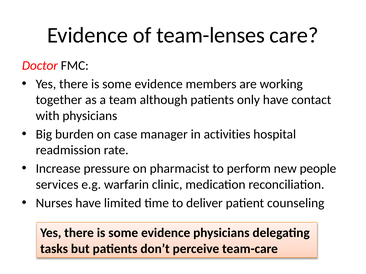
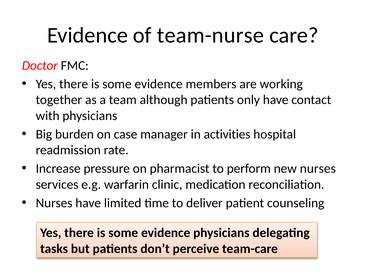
team-lenses: team-lenses -> team-nurse (210, 35)
new people: people -> nurses (318, 169)
